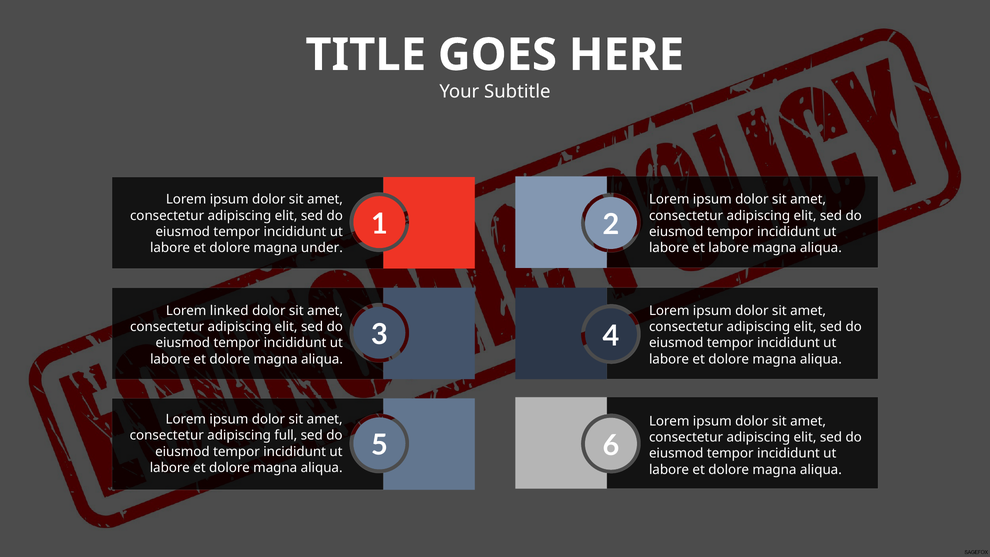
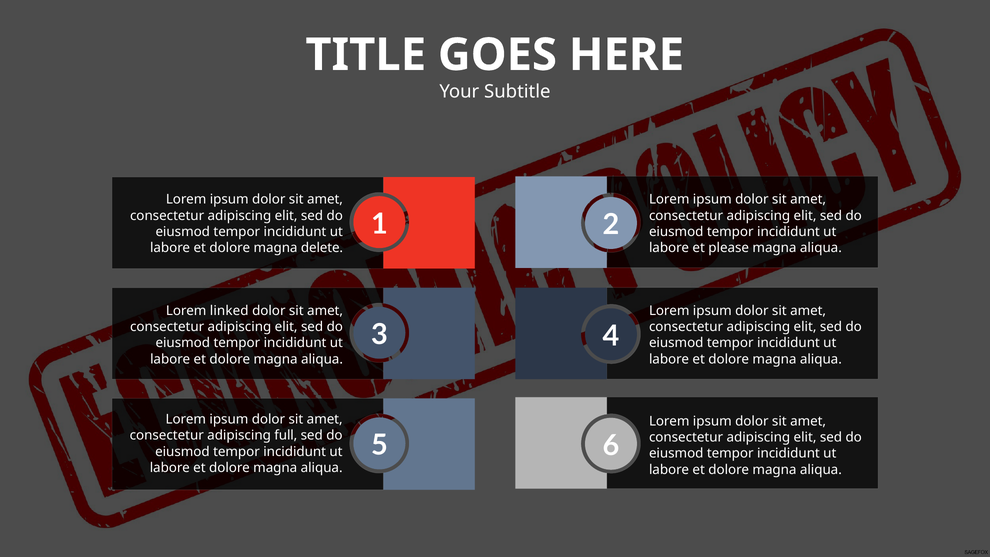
under: under -> delete (322, 248)
et labore: labore -> please (729, 248)
